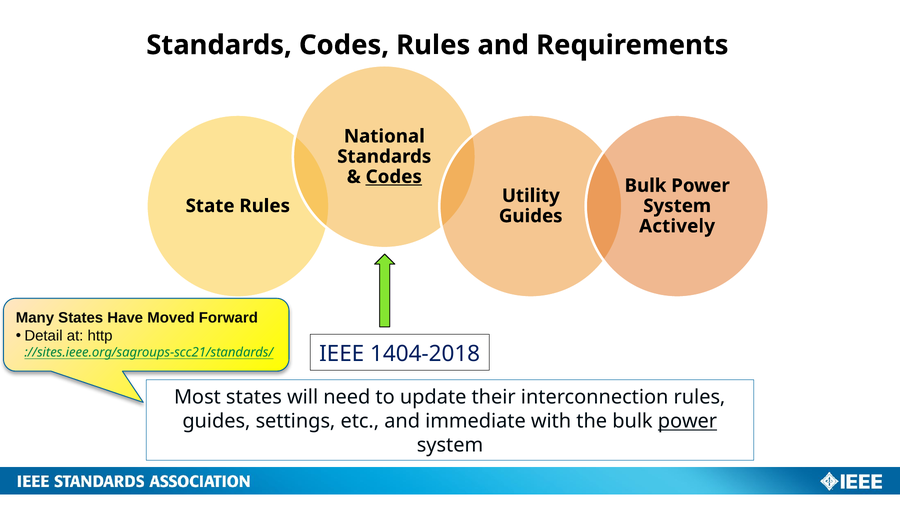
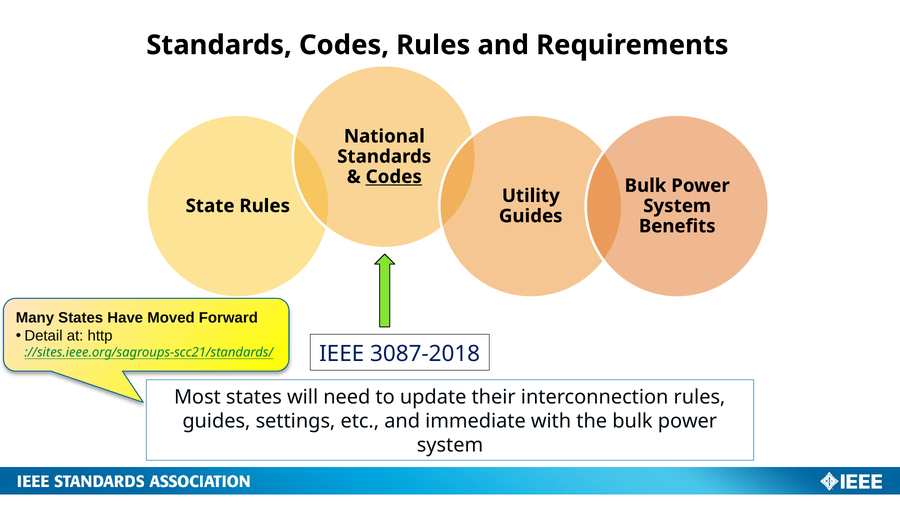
Actively: Actively -> Benefits (677, 226)
1404-2018: 1404-2018 -> 3087-2018 (425, 354)
power underline: present -> none (687, 422)
